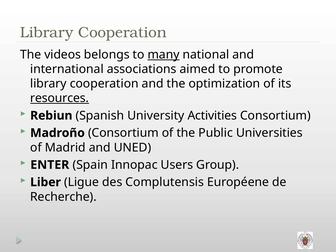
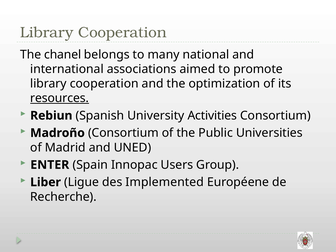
videos: videos -> chanel (63, 55)
many underline: present -> none (164, 55)
Complutensis: Complutensis -> Implemented (165, 182)
